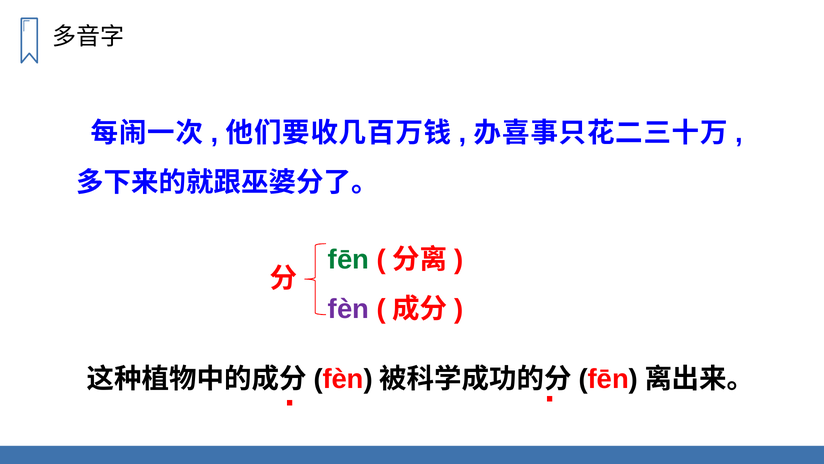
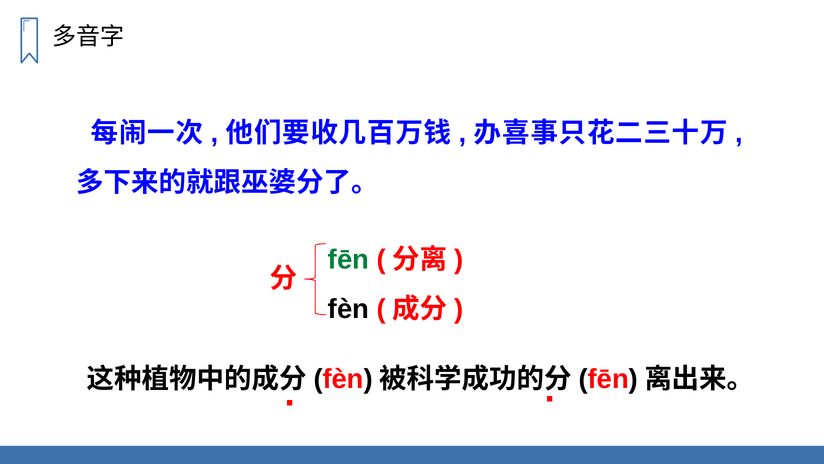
fèn colour: purple -> black (348, 309)
